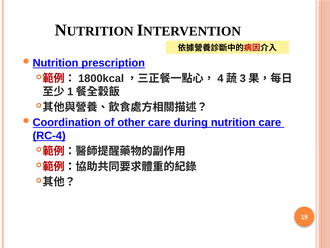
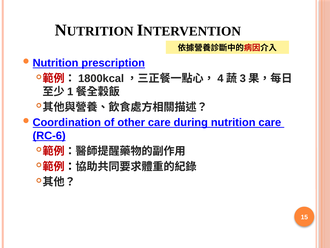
RC-4: RC-4 -> RC-6 (49, 136)
